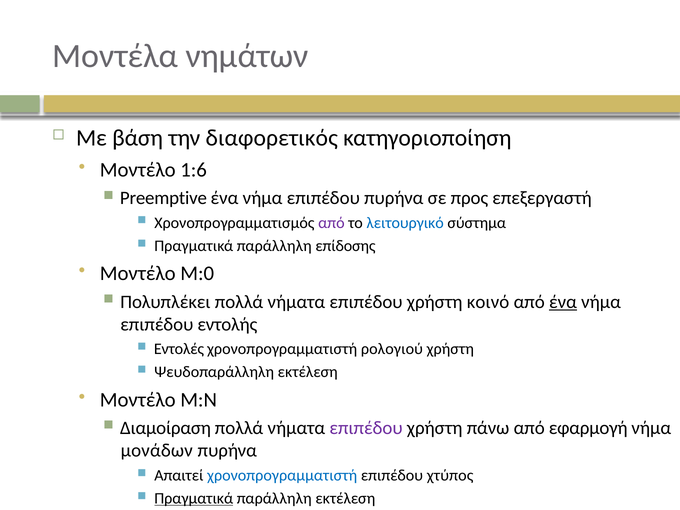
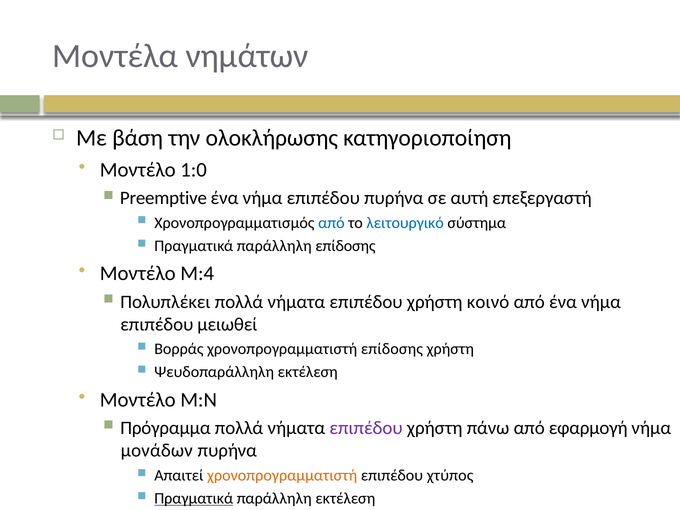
διαφορετικός: διαφορετικός -> ολοκλήρωσης (272, 138)
1:6: 1:6 -> 1:0 (194, 170)
προς: προς -> αυτή (469, 198)
από colour: purple -> blue (331, 223)
Μ:0: Μ:0 -> Μ:4 (197, 273)
ένα underline: present -> none (563, 302)
εντολής: εντολής -> μειωθεί (227, 324)
Εντολές: Εντολές -> Βορράς (179, 349)
χρονοπρογραμματιστή ρολογιού: ρολογιού -> επίδοσης (392, 349)
Διαμοίραση: Διαμοίραση -> Πρόγραμμα (165, 428)
χρονοπρογραμματιστή colour: blue -> orange (282, 475)
